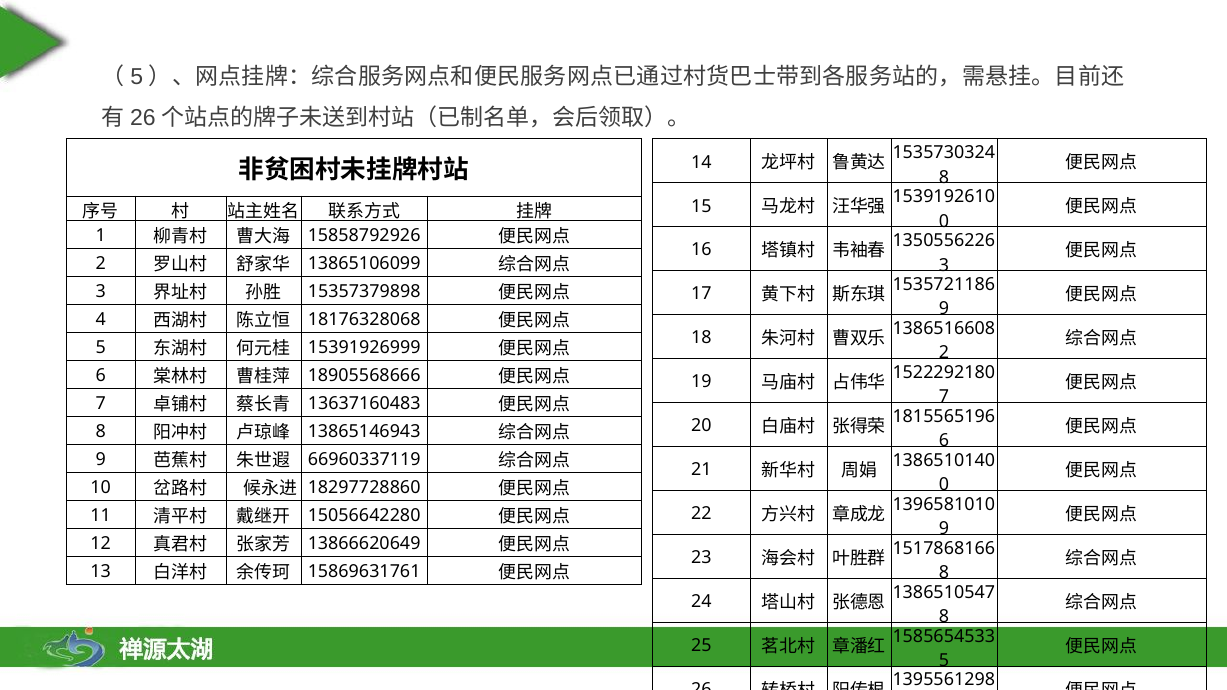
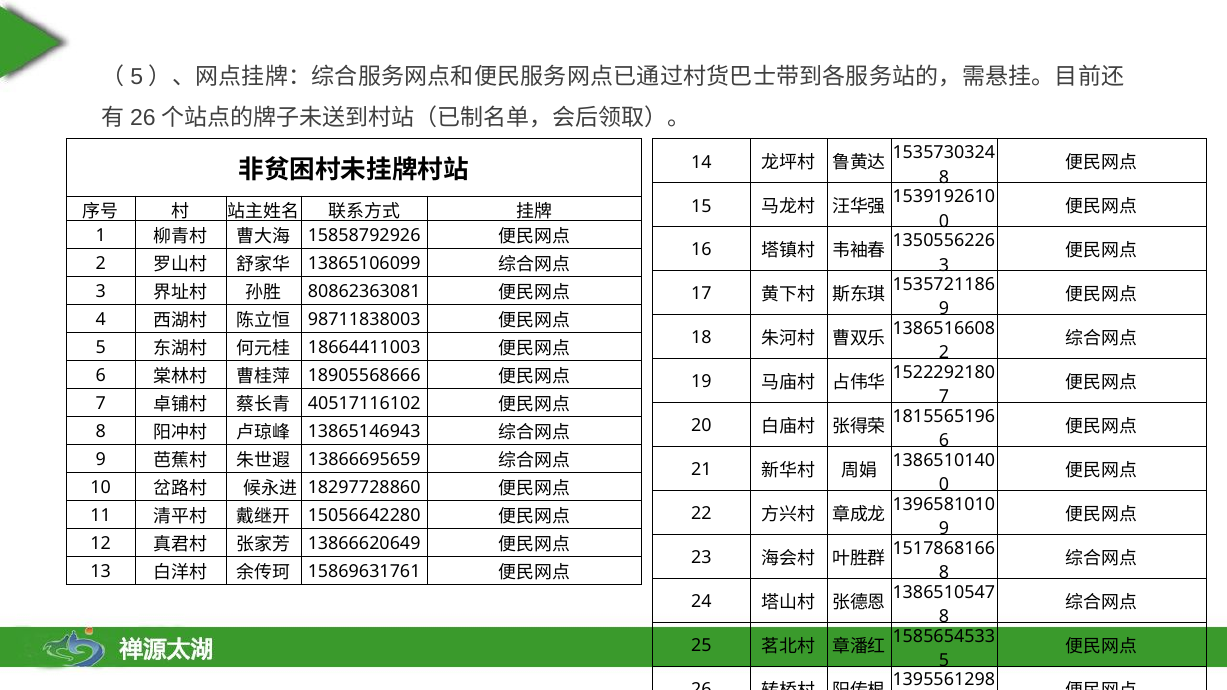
15357379898: 15357379898 -> 80862363081 (364, 292)
18176328068: 18176328068 -> 98711838003 (364, 320)
15391926999: 15391926999 -> 18664411003 (364, 348)
13637160483: 13637160483 -> 40517116102 (364, 404)
66960337119: 66960337119 -> 13866695659 (364, 460)
